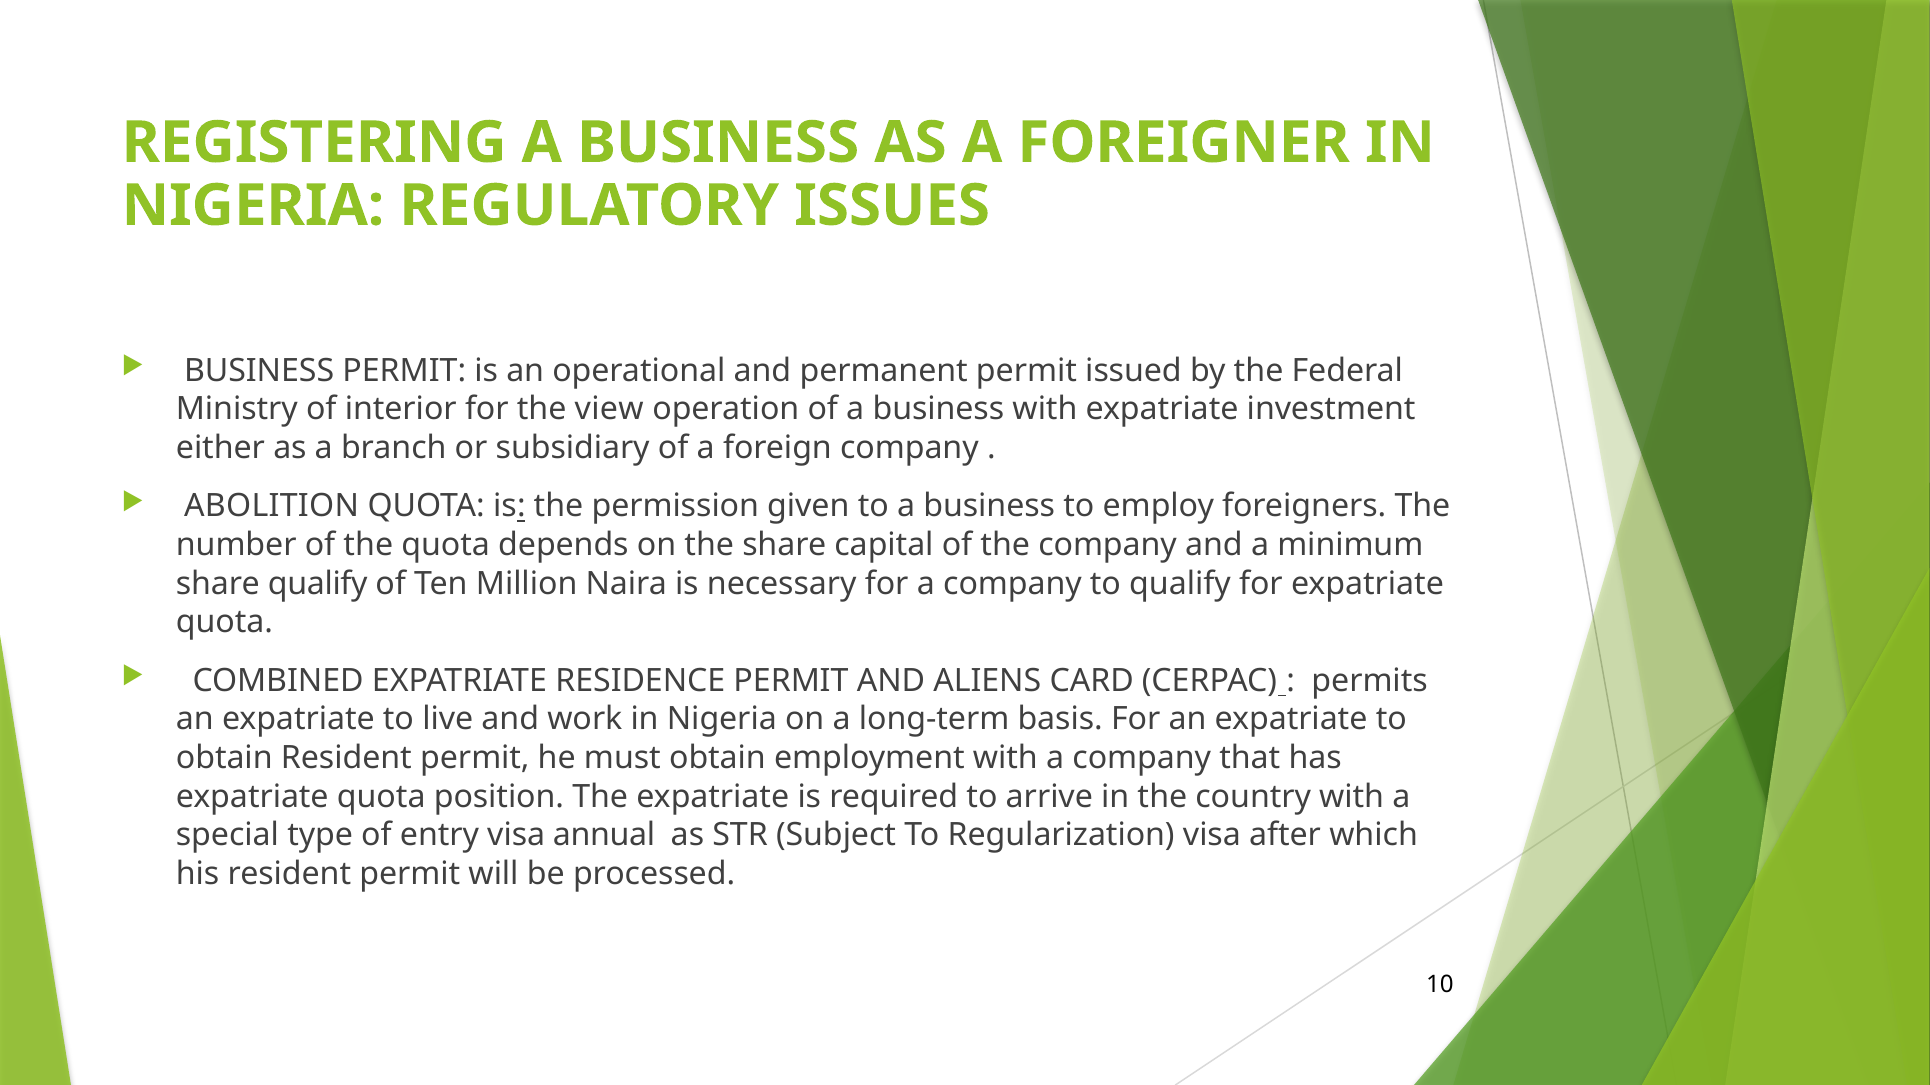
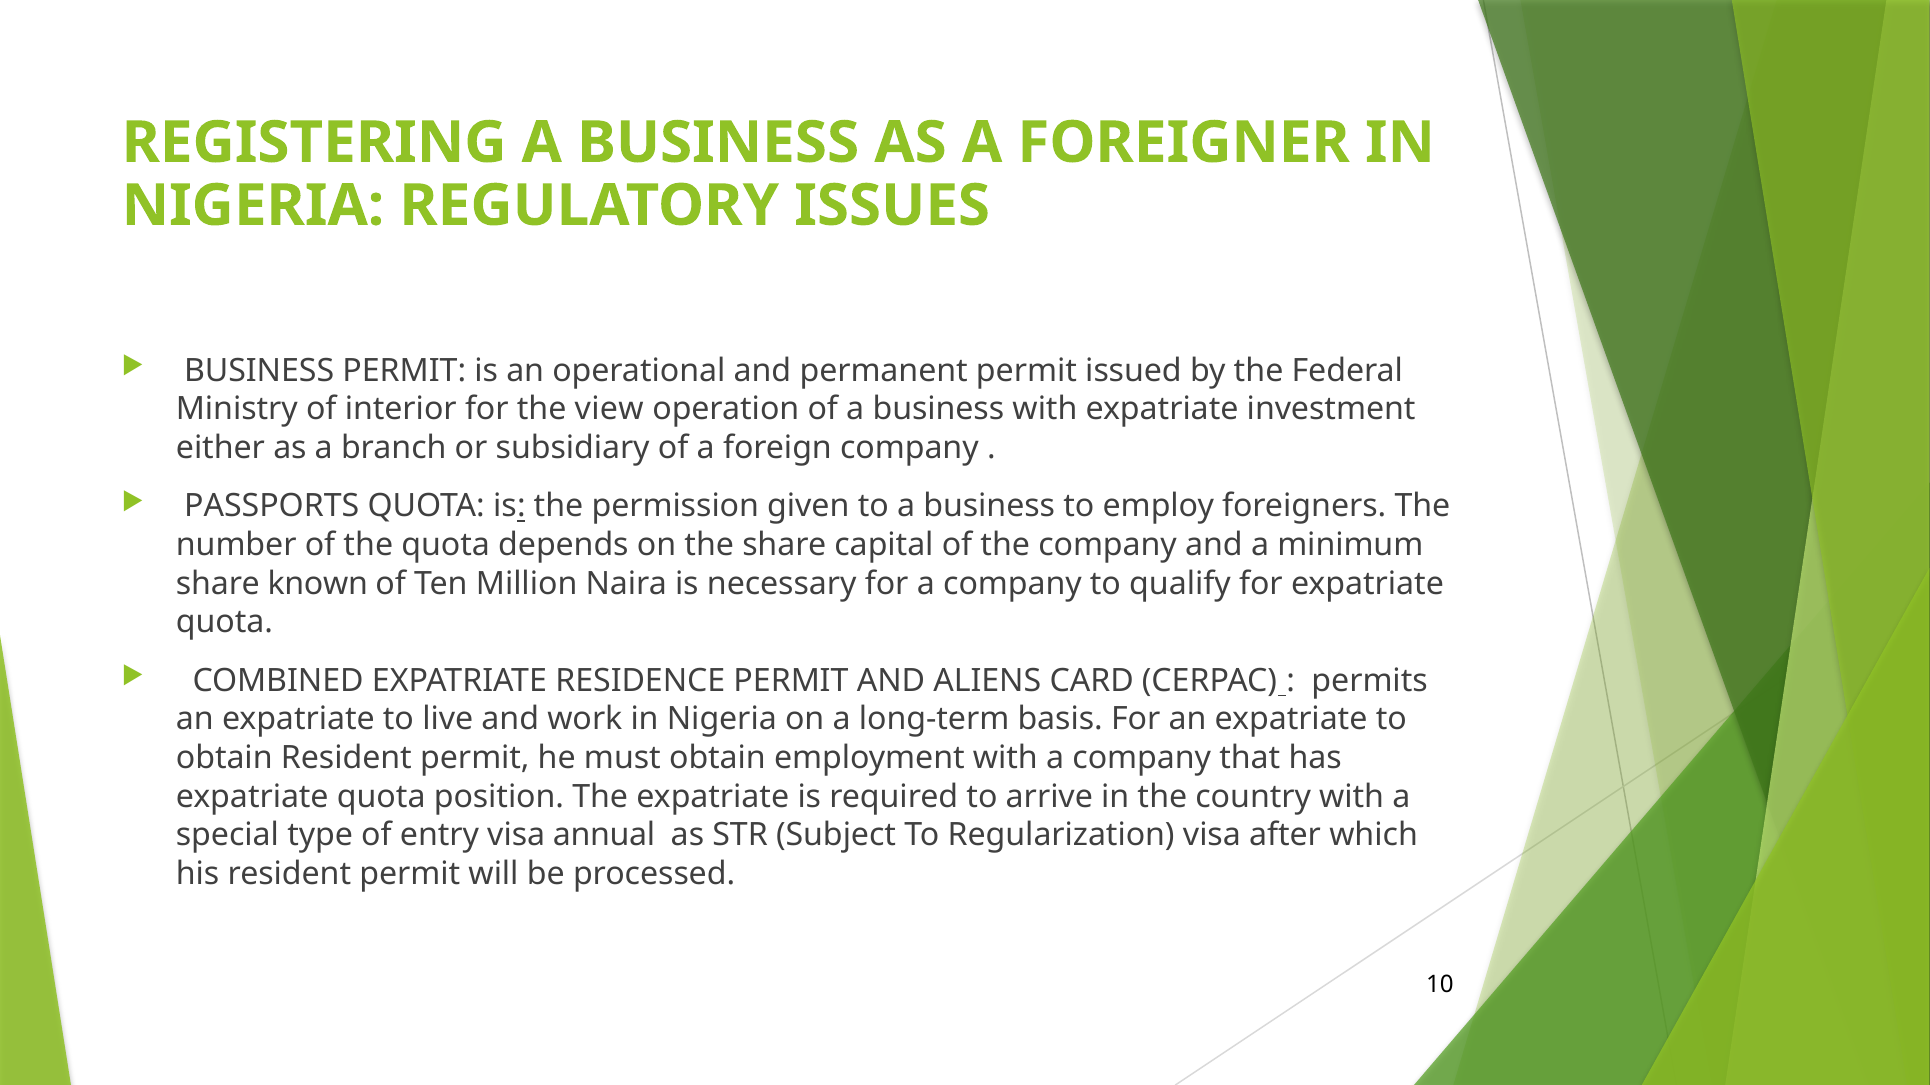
ABOLITION: ABOLITION -> PASSPORTS (272, 507)
share qualify: qualify -> known (318, 584)
